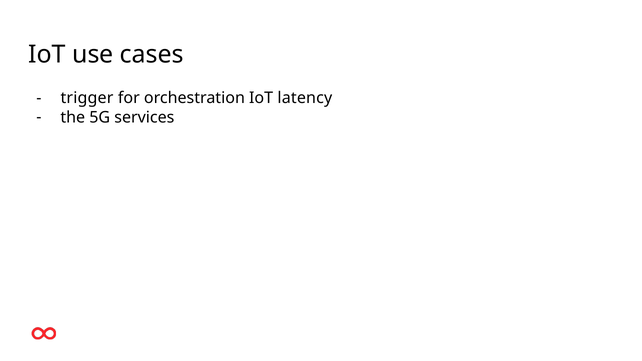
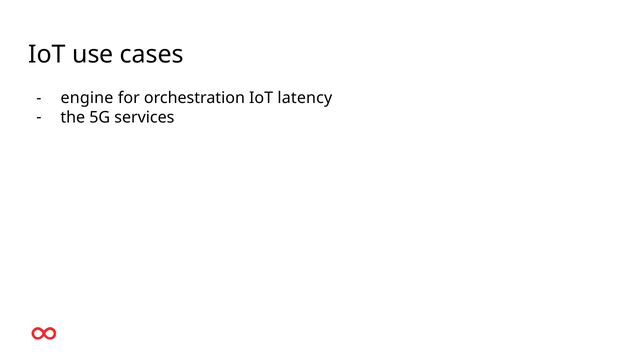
trigger: trigger -> engine (87, 98)
